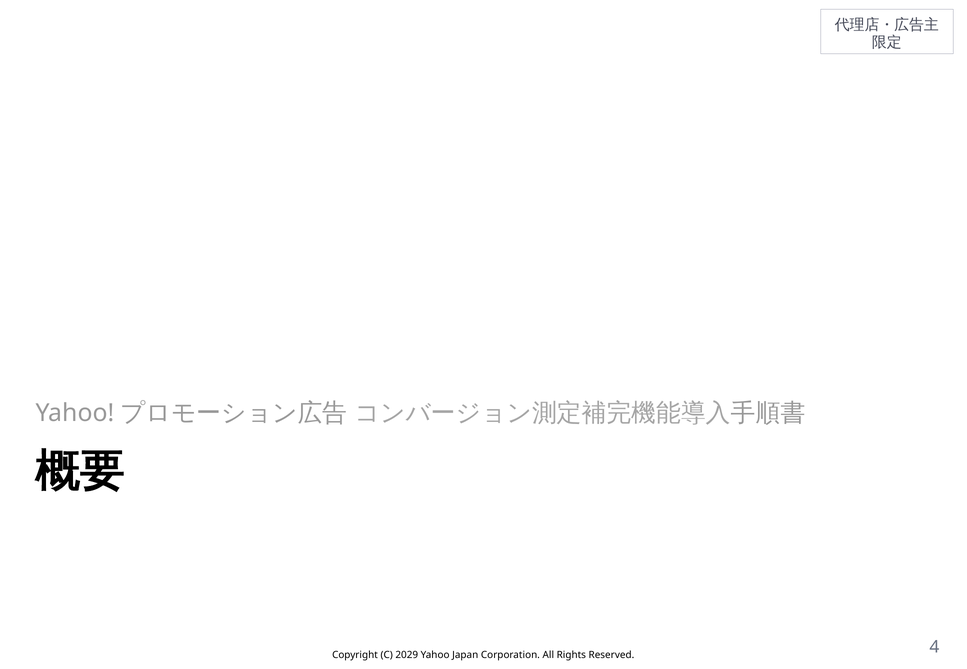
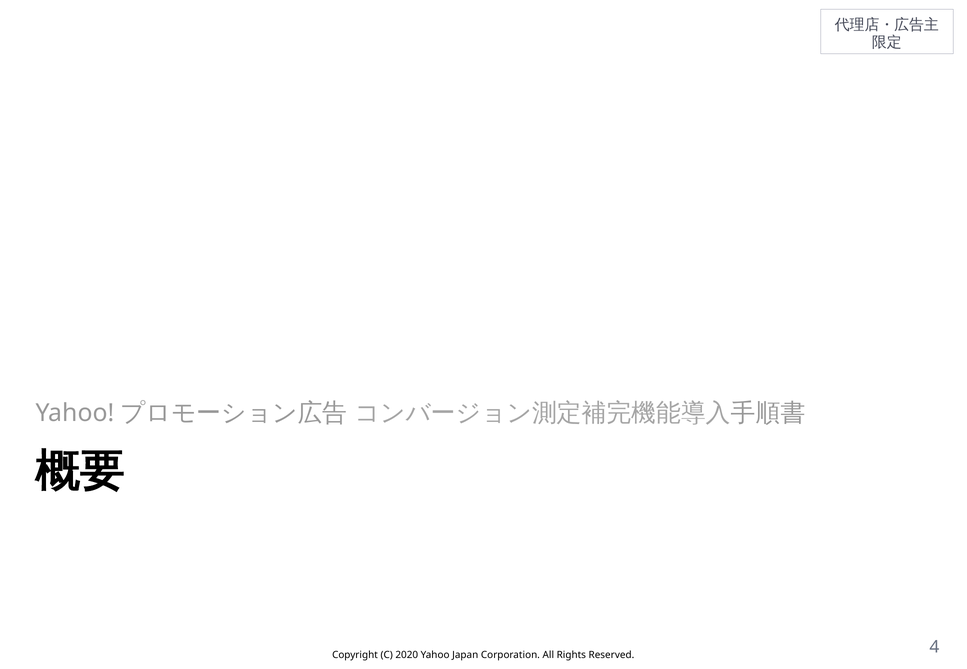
2029: 2029 -> 2020 (407, 655)
